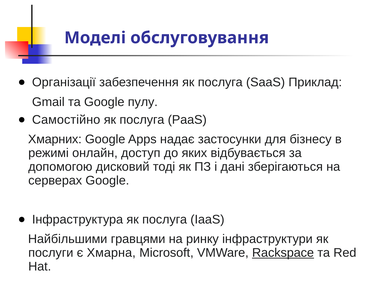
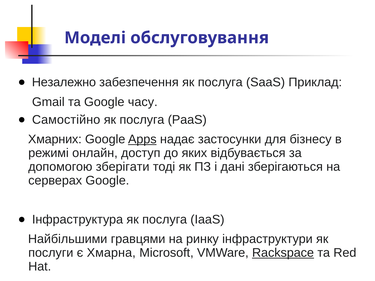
Організації: Організації -> Незалежно (64, 82)
пулу: пулу -> часу (143, 102)
Apps underline: none -> present (142, 139)
дисковий: дисковий -> зберігати (123, 167)
